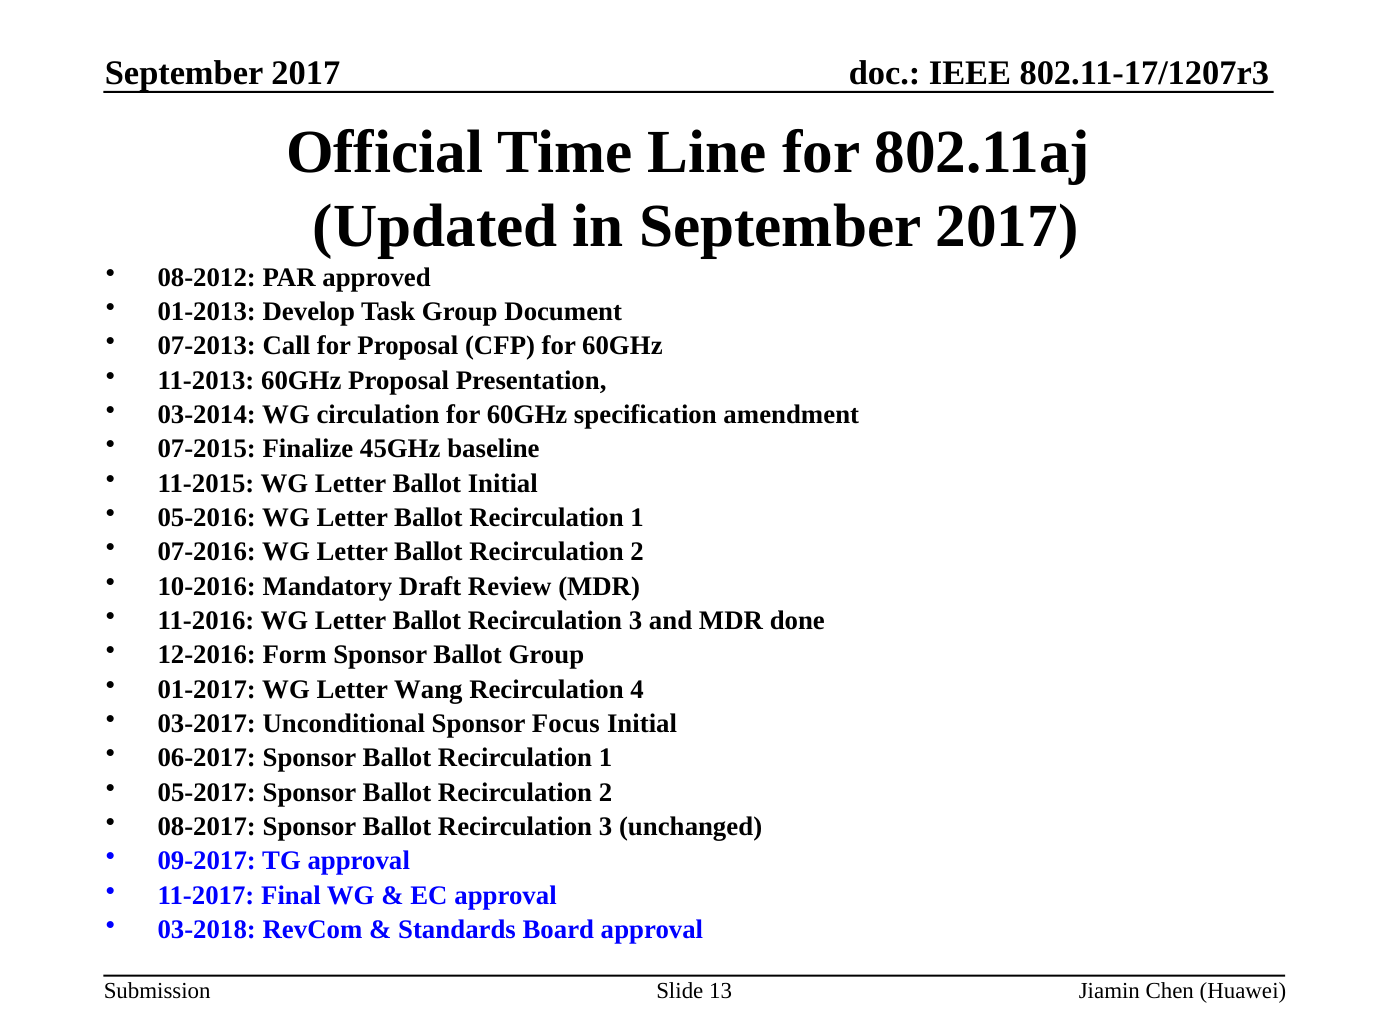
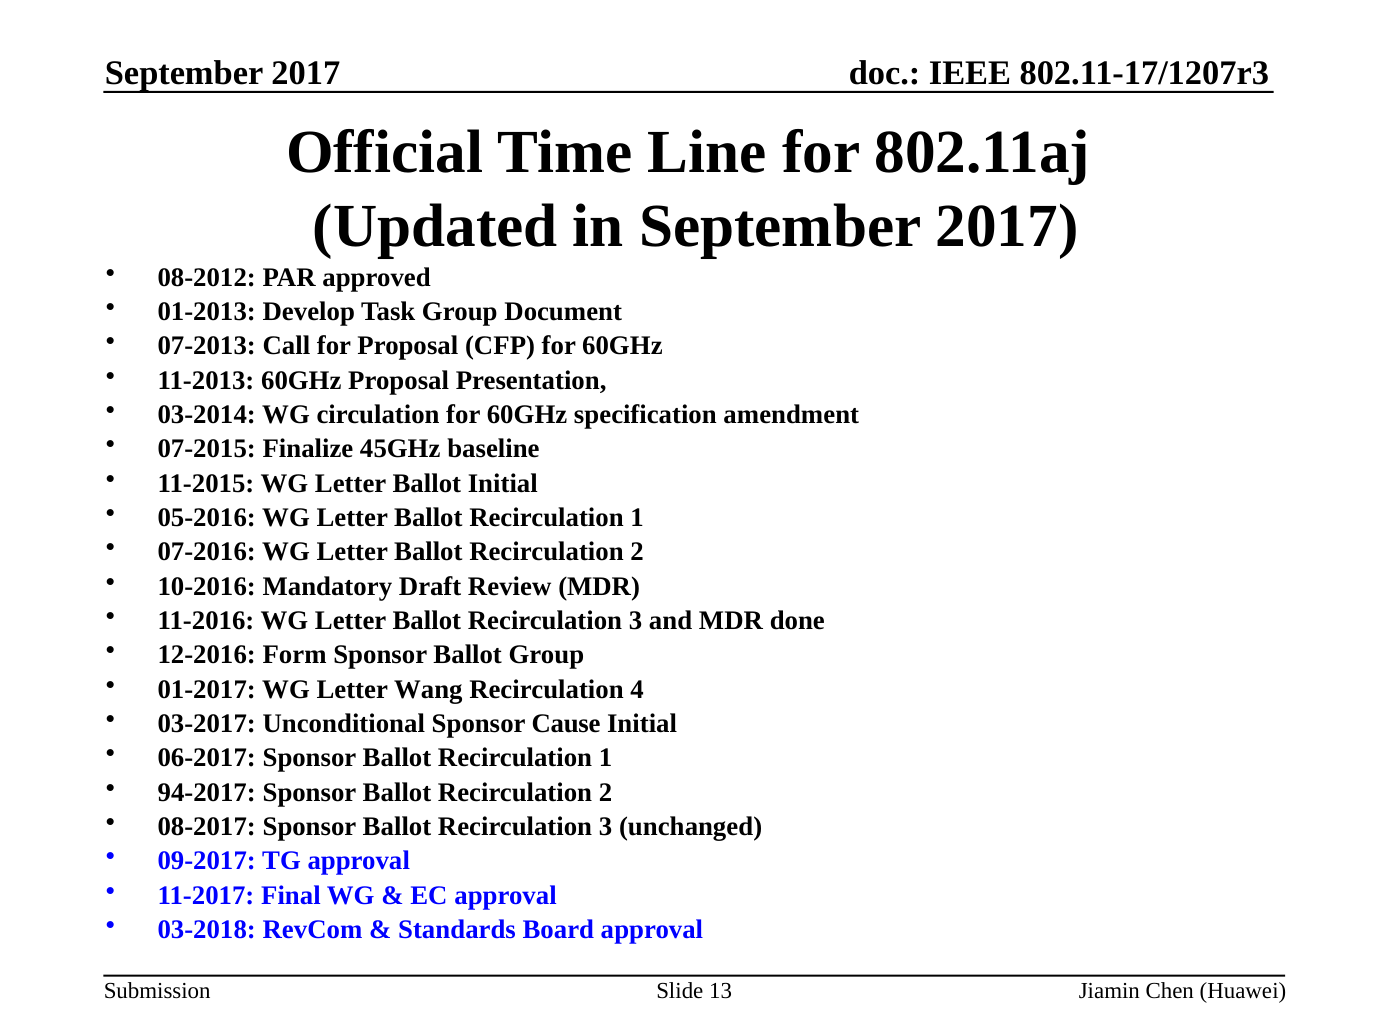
Focus: Focus -> Cause (566, 723)
05-2017: 05-2017 -> 94-2017 (207, 792)
